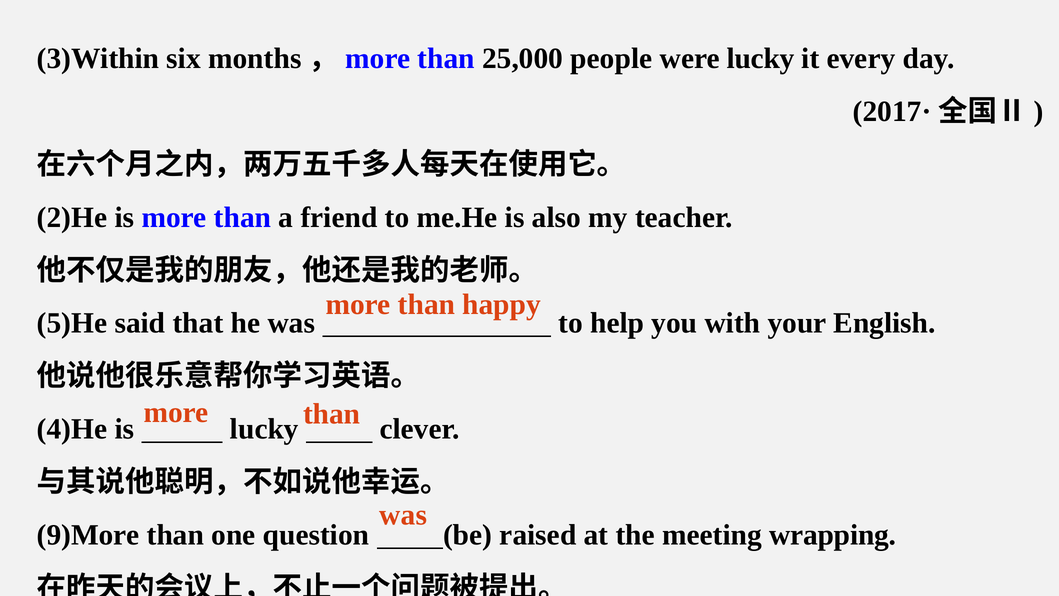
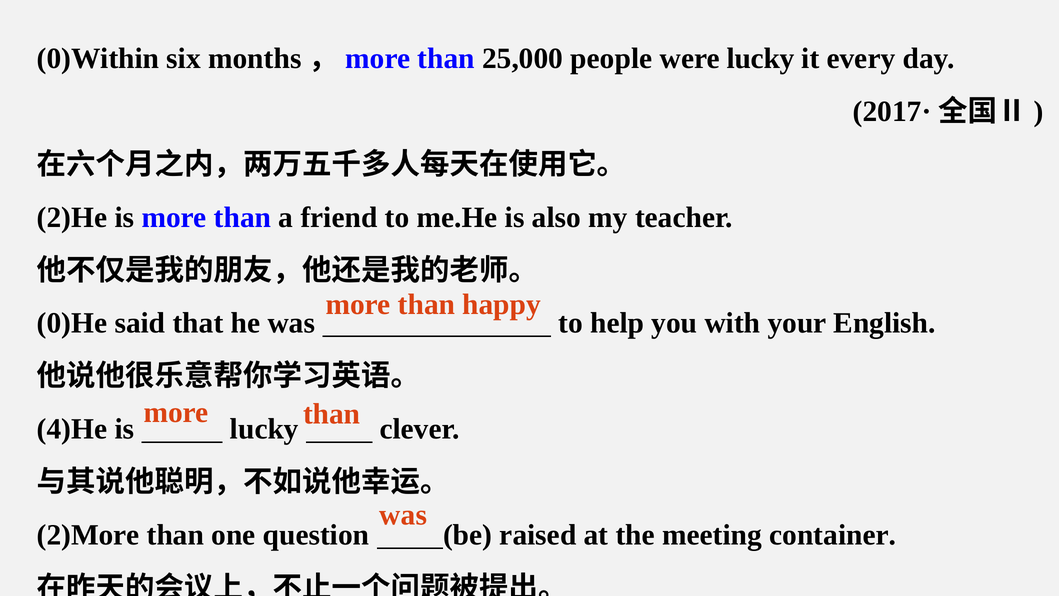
3)Within: 3)Within -> 0)Within (98, 58)
5)He: 5)He -> 0)He (72, 323)
9)More: 9)More -> 2)More (88, 535)
wrapping: wrapping -> container (833, 535)
